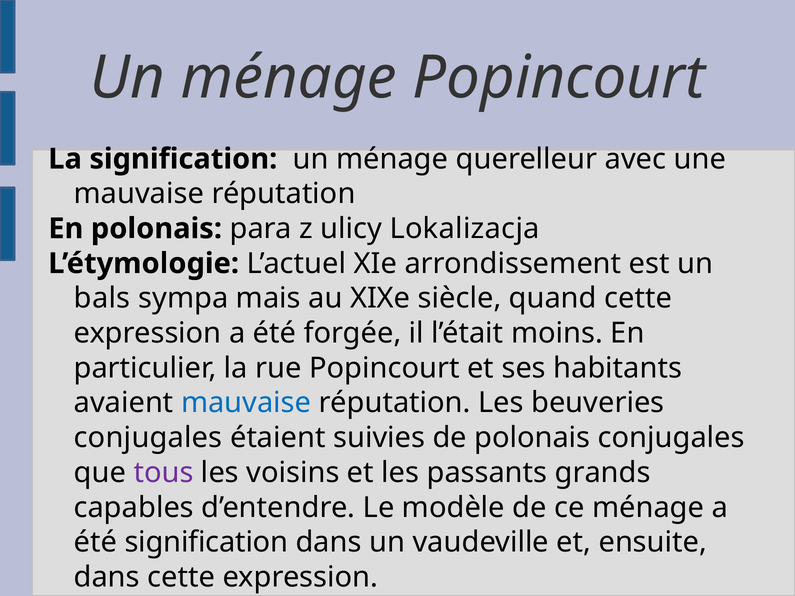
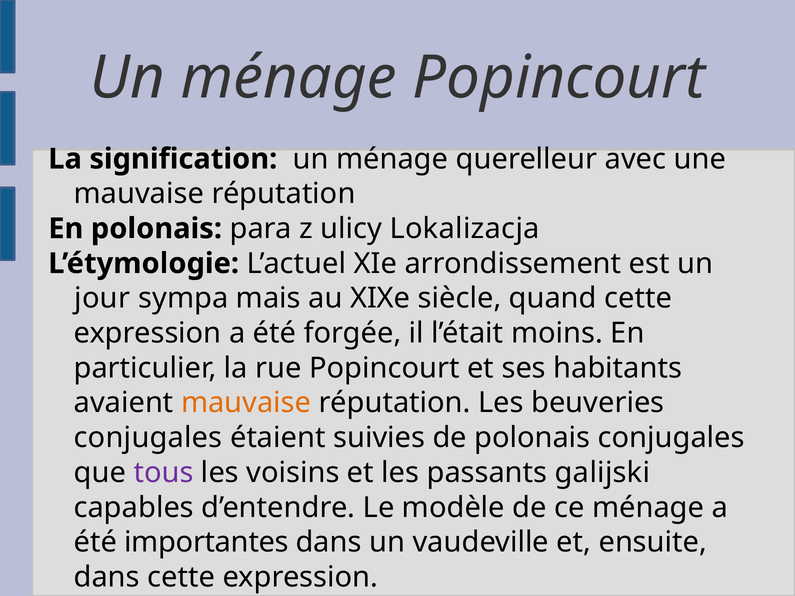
bals: bals -> jour (102, 298)
mauvaise colour: blue -> orange (246, 403)
grands: grands -> galijski (603, 473)
été signification: signification -> importantes (206, 542)
